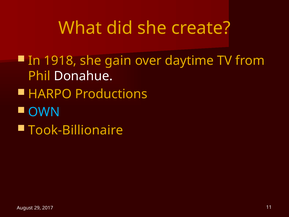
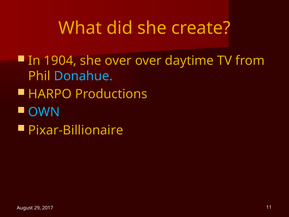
1918: 1918 -> 1904 (60, 61)
she gain: gain -> over (118, 61)
Donahue colour: white -> light blue (83, 76)
Took-Billionaire: Took-Billionaire -> Pixar-Billionaire (76, 130)
